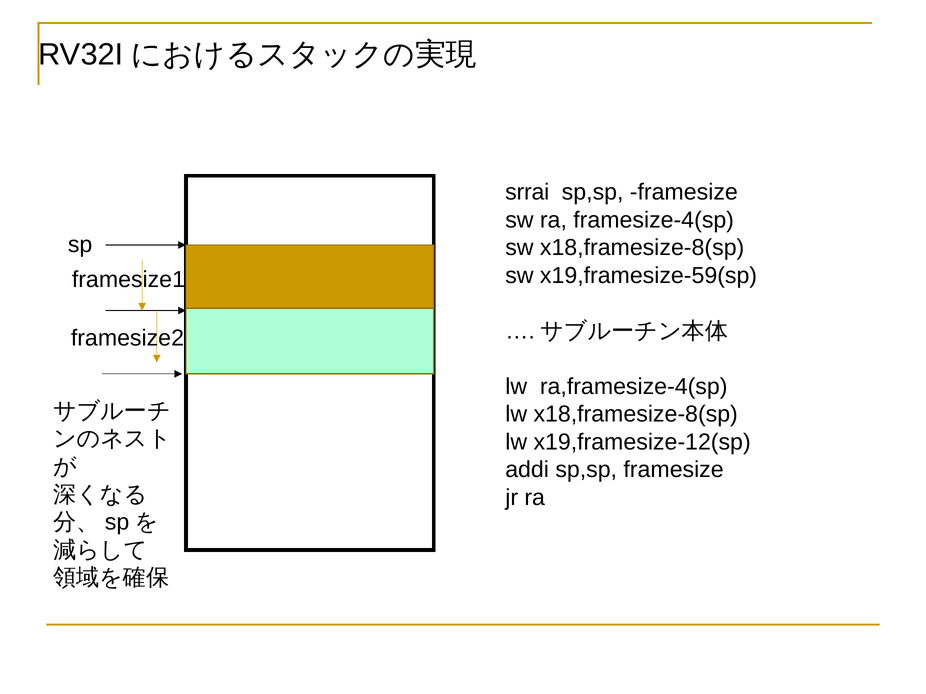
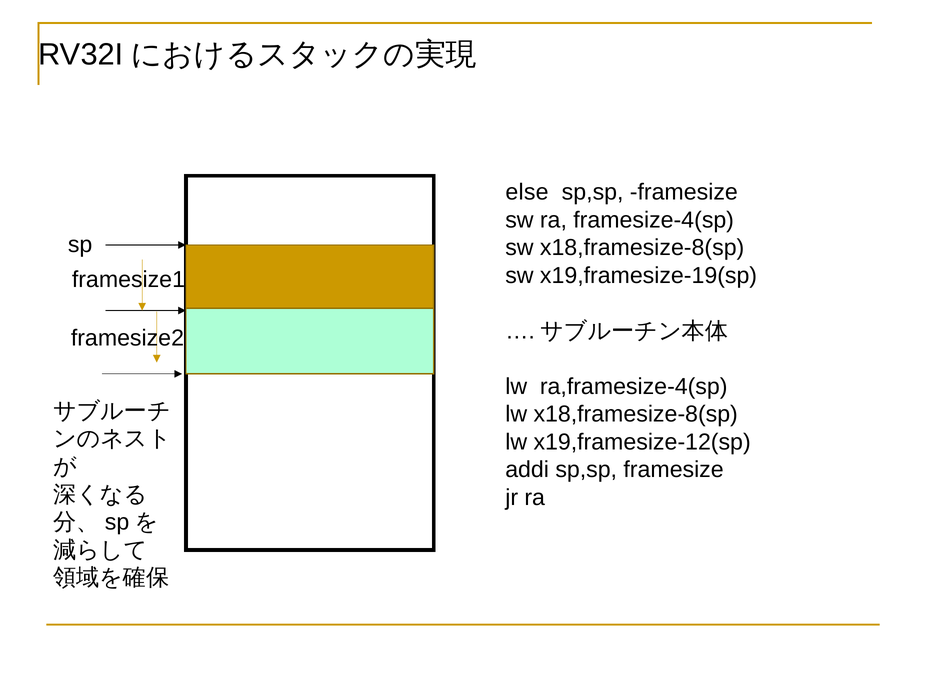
srrai: srrai -> else (527, 192)
x19,framesize-59(sp: x19,framesize-59(sp -> x19,framesize-19(sp (649, 276)
